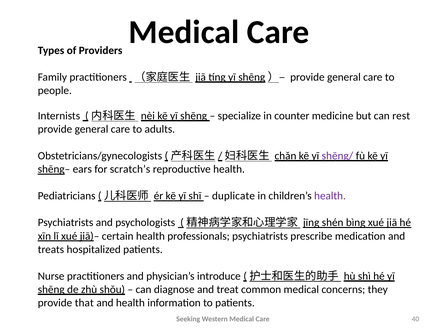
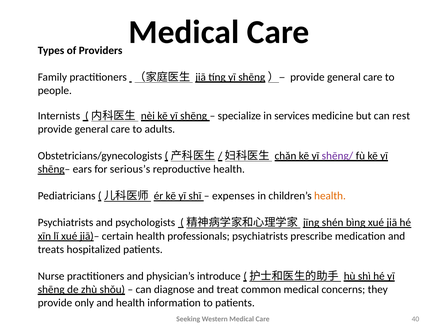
counter: counter -> services (292, 116)
scratch’s: scratch’s -> serious’s (130, 169)
duplicate: duplicate -> expenses (233, 196)
health colour: purple -> orange (330, 196)
that: that -> only (84, 303)
